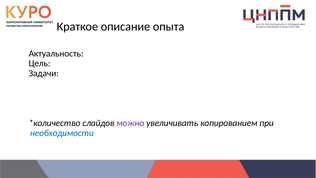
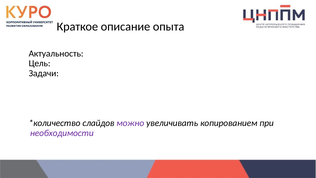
необходимости colour: blue -> purple (62, 133)
